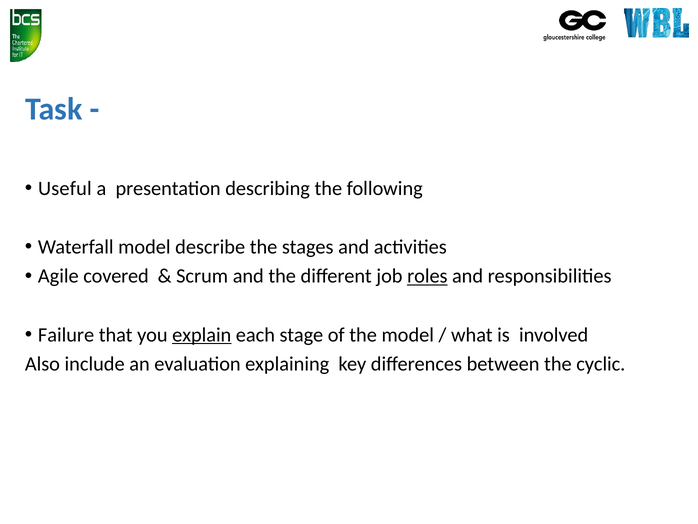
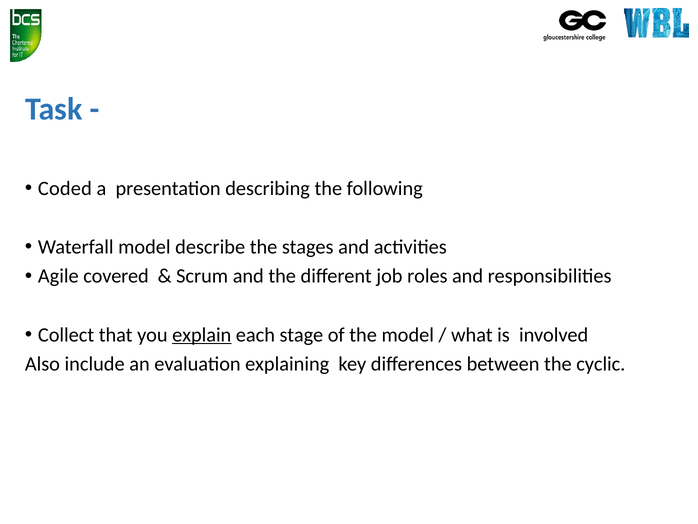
Useful: Useful -> Coded (65, 188)
roles underline: present -> none (427, 276)
Failure: Failure -> Collect (66, 335)
